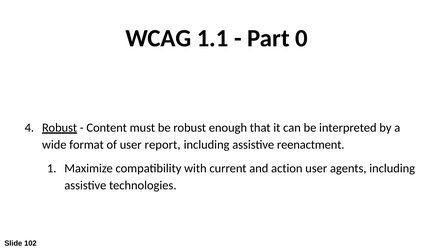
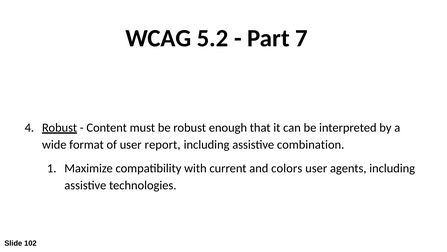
1.1: 1.1 -> 5.2 (213, 38)
0: 0 -> 7 (301, 38)
reenactment: reenactment -> combination (311, 145)
action: action -> colors (287, 168)
